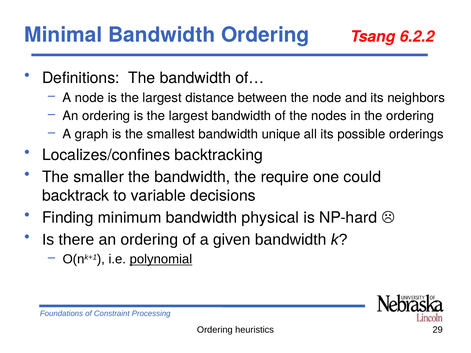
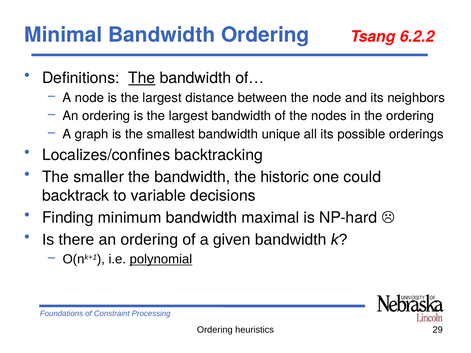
The underline: none -> present (142, 78)
require: require -> historic (285, 177)
physical: physical -> maximal (270, 218)
